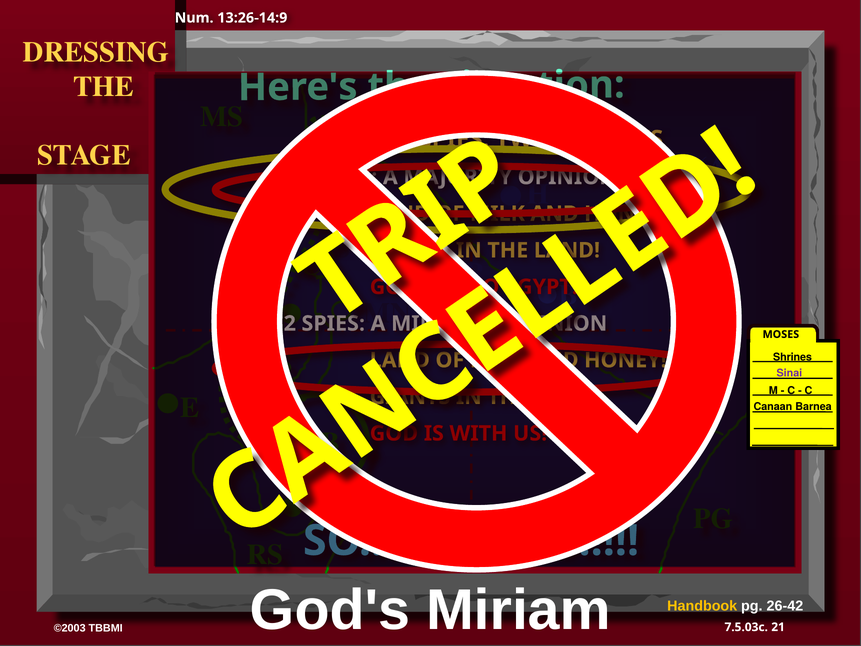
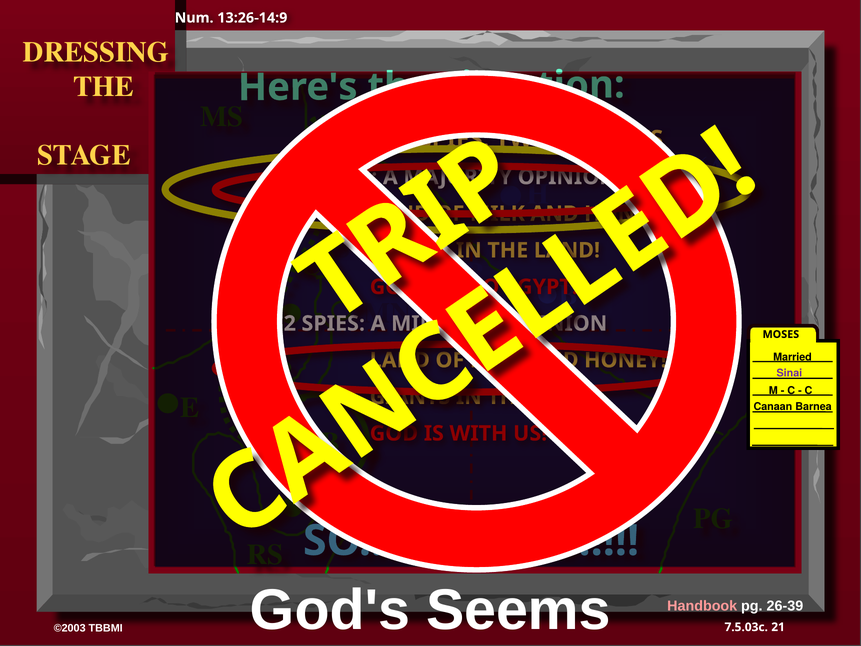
Shrines: Shrines -> Married (792, 357)
Miriam: Miriam -> Seems (518, 610)
Handbook colour: yellow -> pink (702, 606)
26-42: 26-42 -> 26-39 (785, 606)
